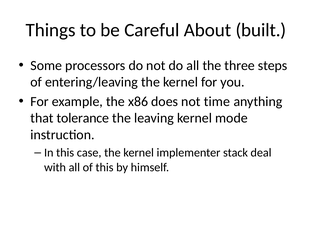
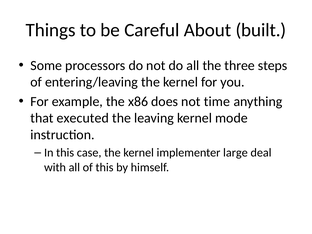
tolerance: tolerance -> executed (83, 118)
stack: stack -> large (235, 153)
